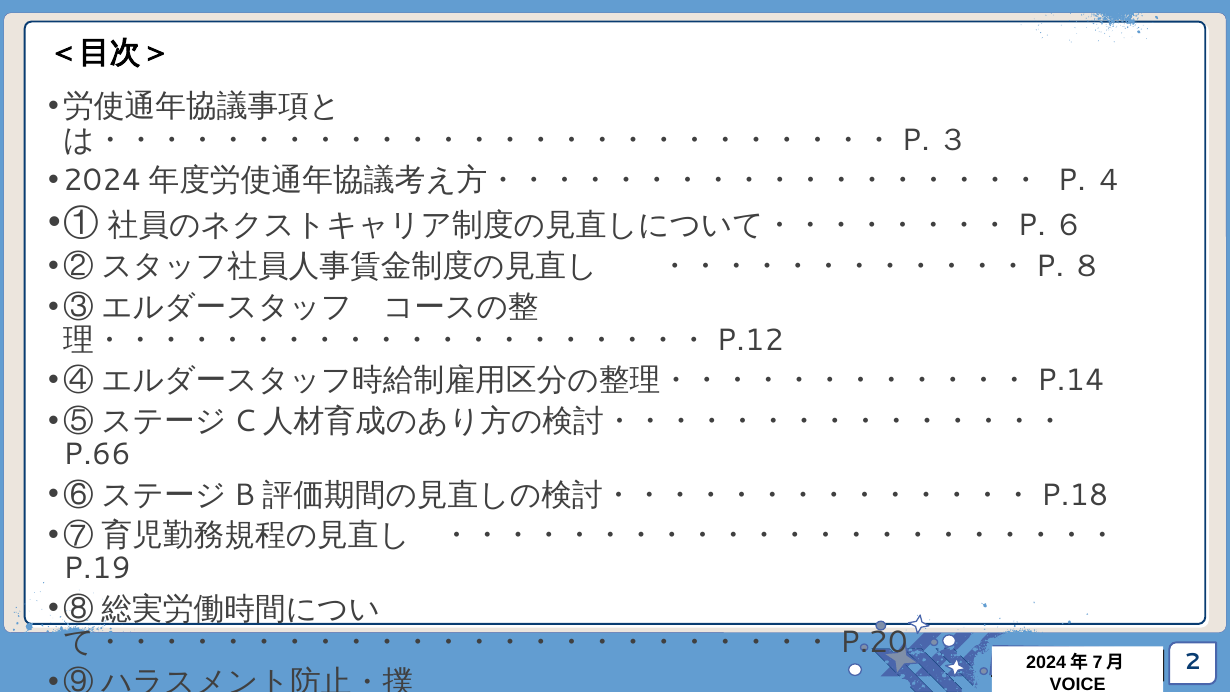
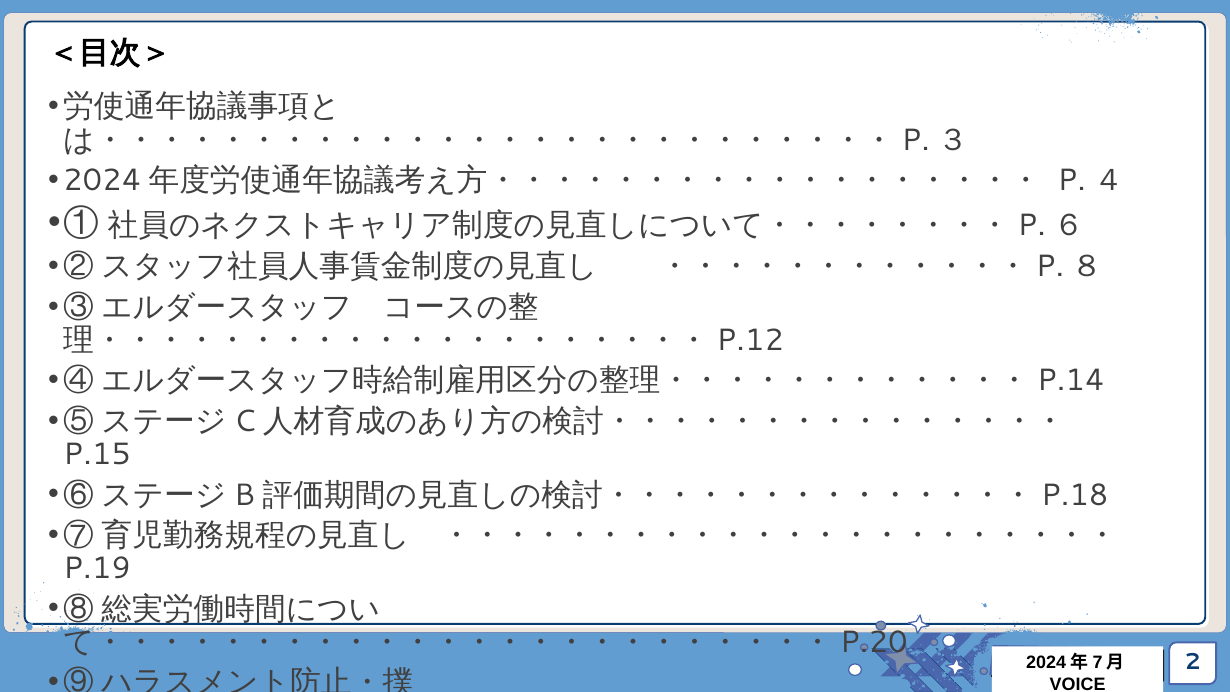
P.66: P.66 -> P.15 (97, 454)
